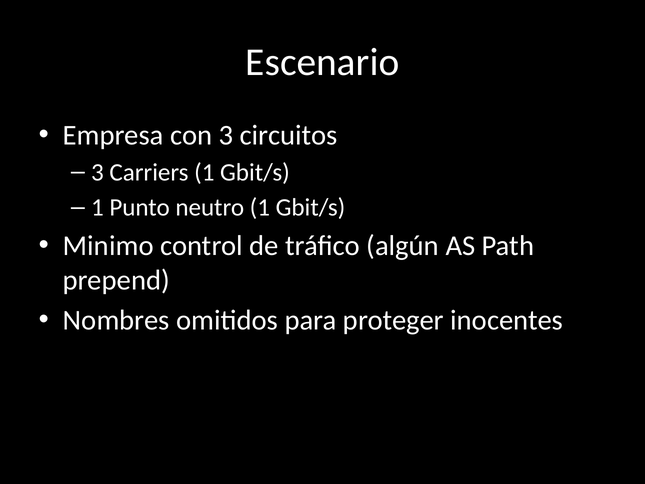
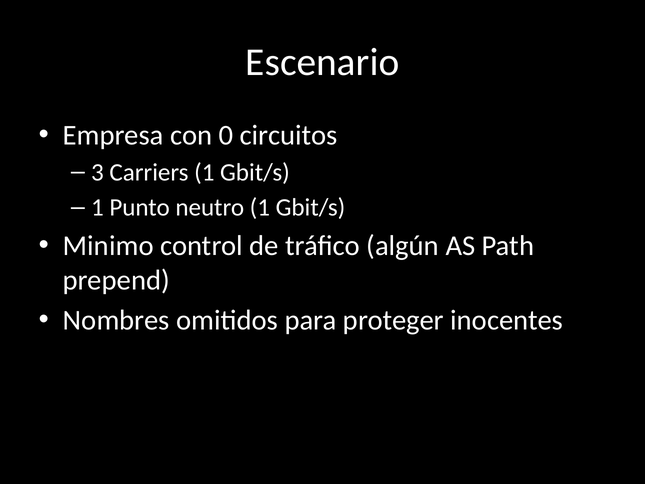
con 3: 3 -> 0 (226, 135)
